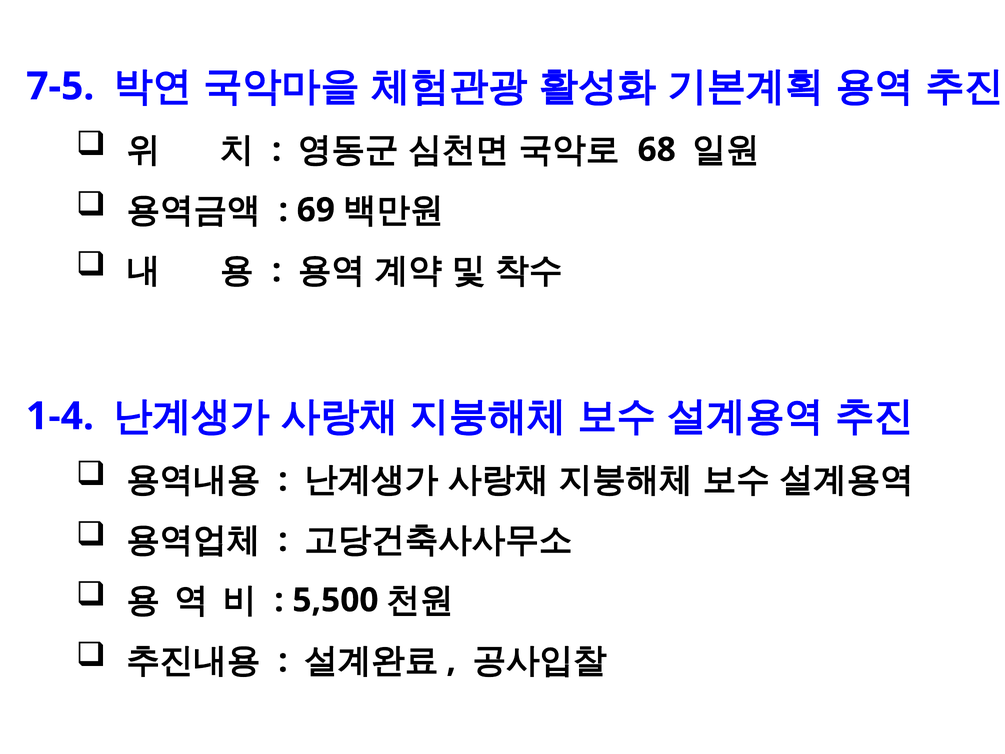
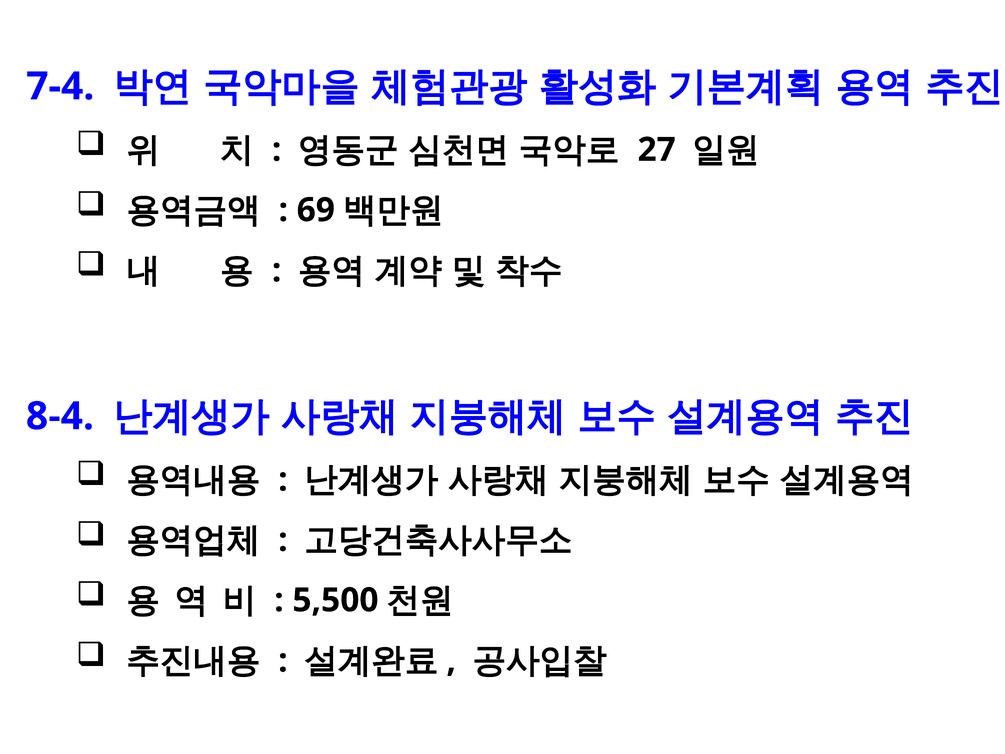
7-5: 7-5 -> 7-4 (60, 86)
68: 68 -> 27 (657, 150)
1-4: 1-4 -> 8-4 (60, 416)
